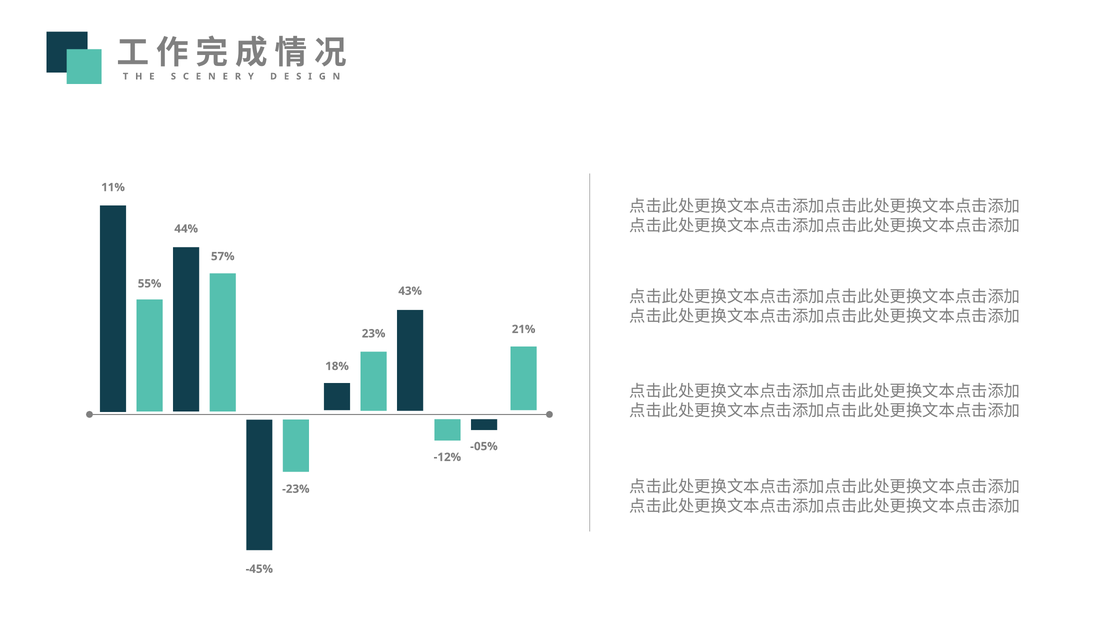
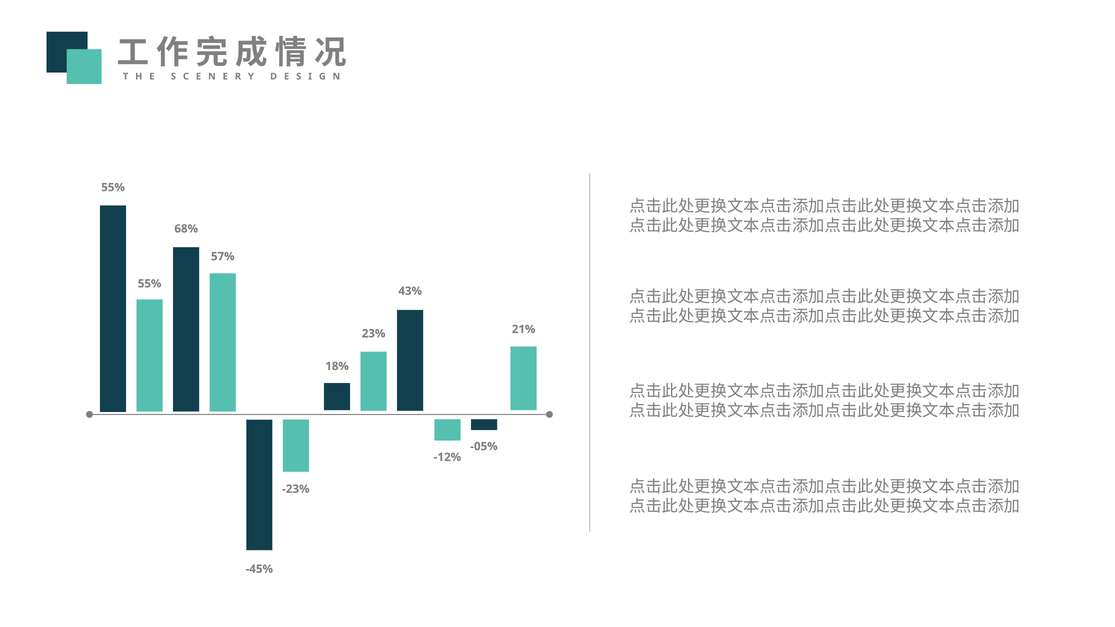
11%: 11% -> 55% (113, 187)
44%: 44% -> 68% (186, 229)
